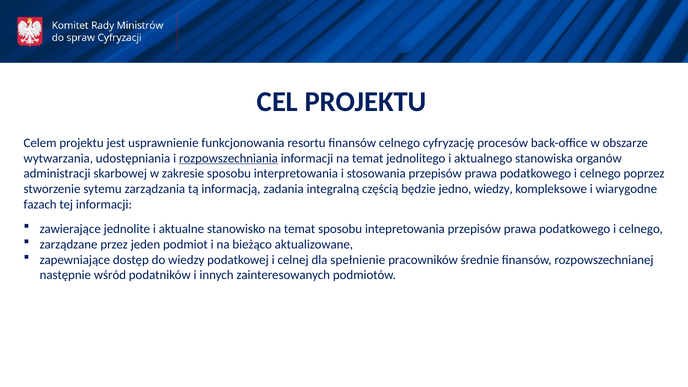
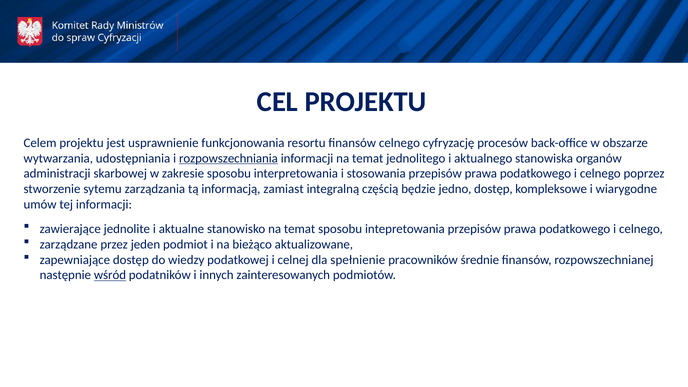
zadania: zadania -> zamiast (284, 189)
jedno wiedzy: wiedzy -> dostęp (493, 189)
fazach: fazach -> umów (40, 205)
wśród underline: none -> present (110, 275)
